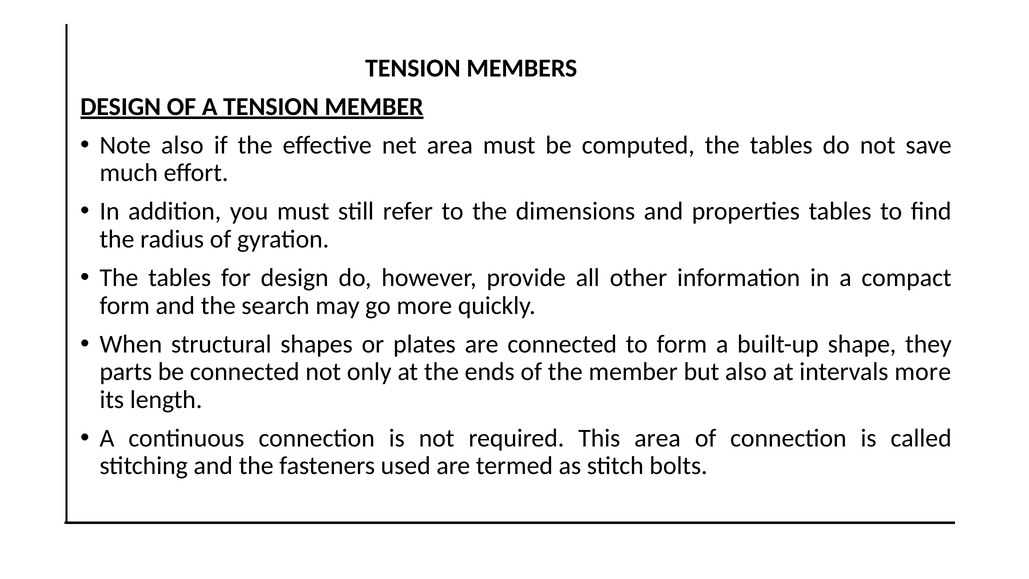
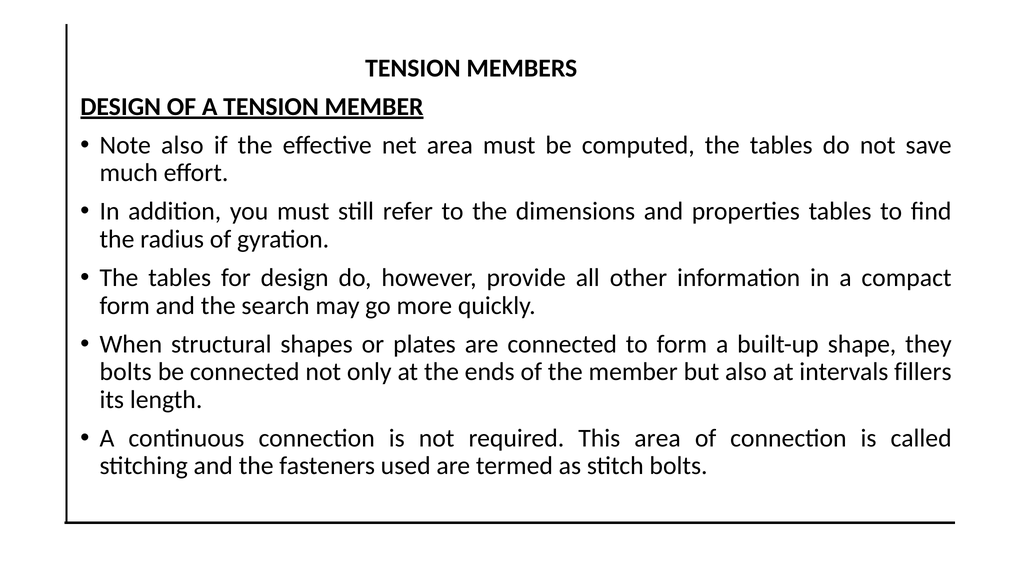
parts: parts -> bolts (126, 372)
intervals more: more -> fillers (923, 372)
